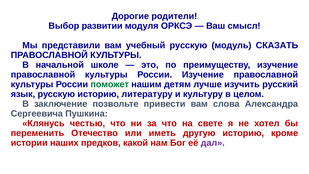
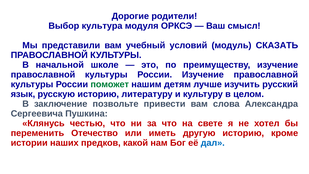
развитии: развитии -> культура (102, 26)
учебный русскую: русскую -> условий (188, 45)
дал colour: purple -> blue (213, 143)
